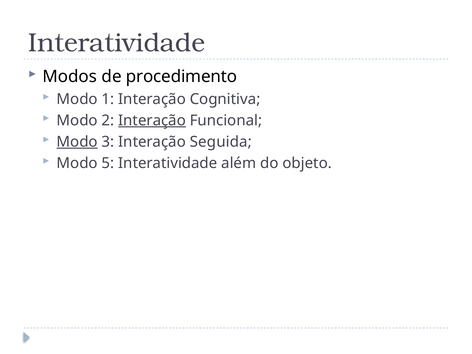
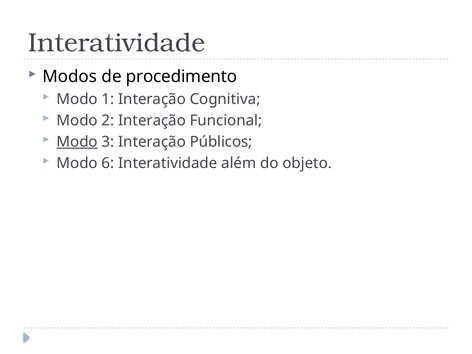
Interação underline: present -> none (152, 120)
Seguida: Seguida -> Públicos (221, 142)
5: 5 -> 6 (108, 163)
